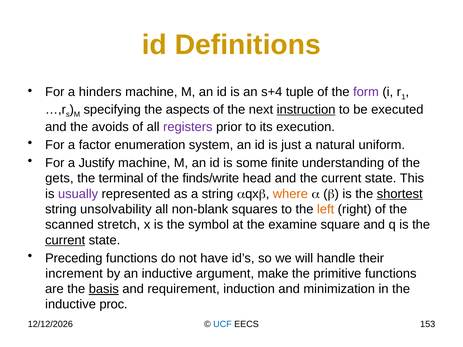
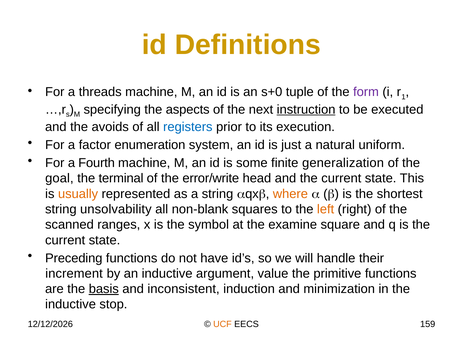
hinders: hinders -> threads (100, 92)
s+4: s+4 -> s+0 (272, 92)
registers colour: purple -> blue (188, 127)
Justify: Justify -> Fourth (97, 163)
understanding: understanding -> generalization (343, 163)
gets: gets -> goal (59, 179)
finds/write: finds/write -> error/write (211, 179)
usually colour: purple -> orange (78, 194)
shortest underline: present -> none (400, 194)
stretch: stretch -> ranges (119, 225)
current underline: present -> none (65, 240)
make: make -> value (273, 274)
requirement: requirement -> inconsistent (184, 289)
proc: proc -> stop (113, 305)
UCF colour: blue -> orange (222, 325)
153: 153 -> 159 (428, 325)
